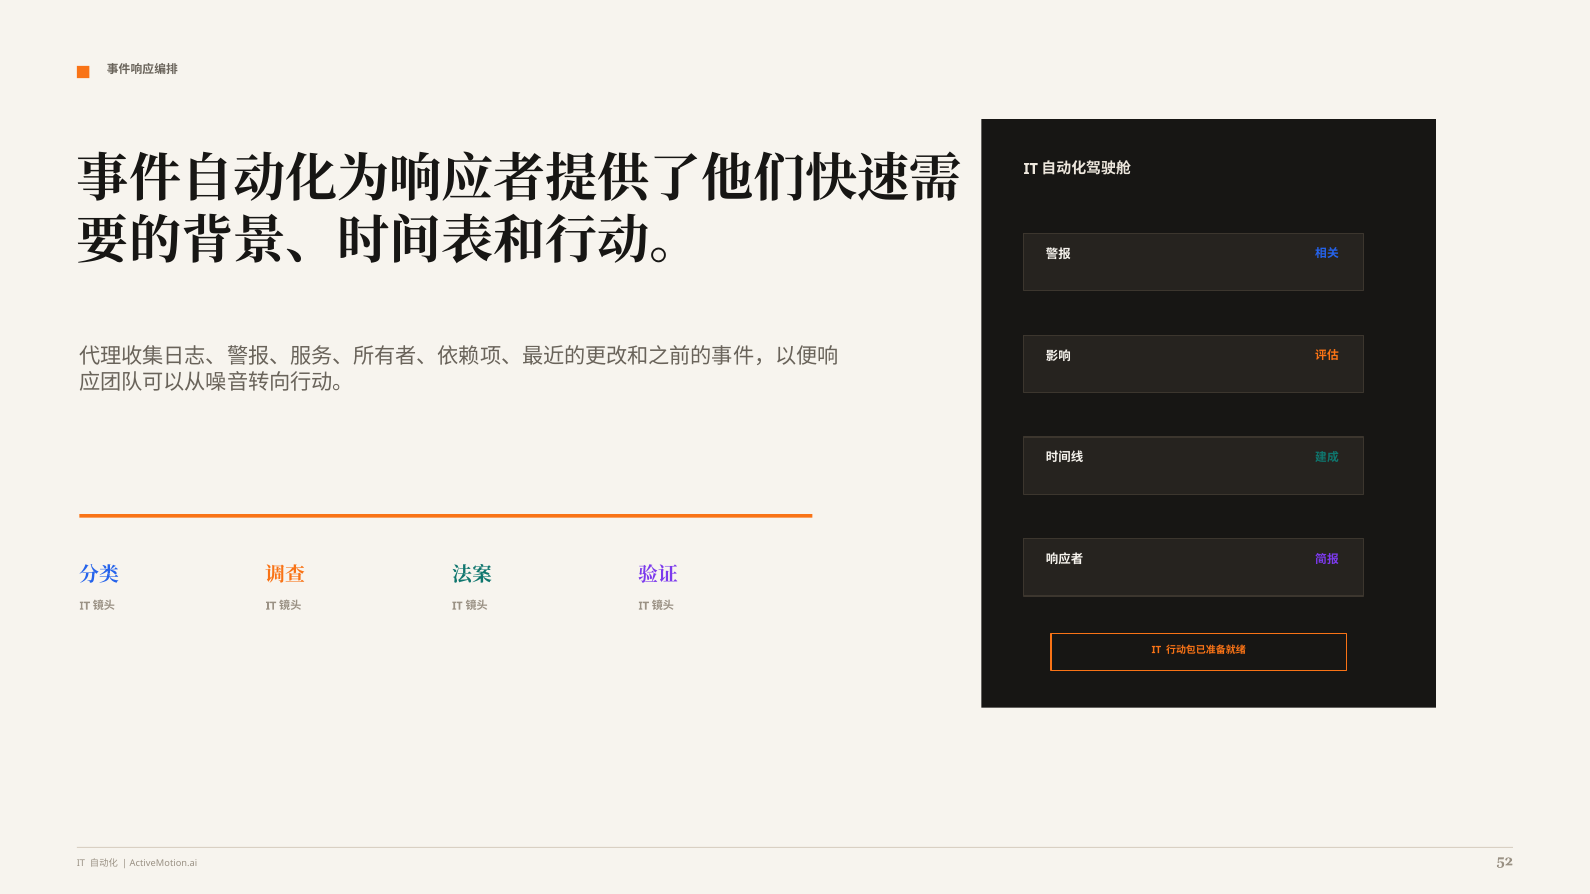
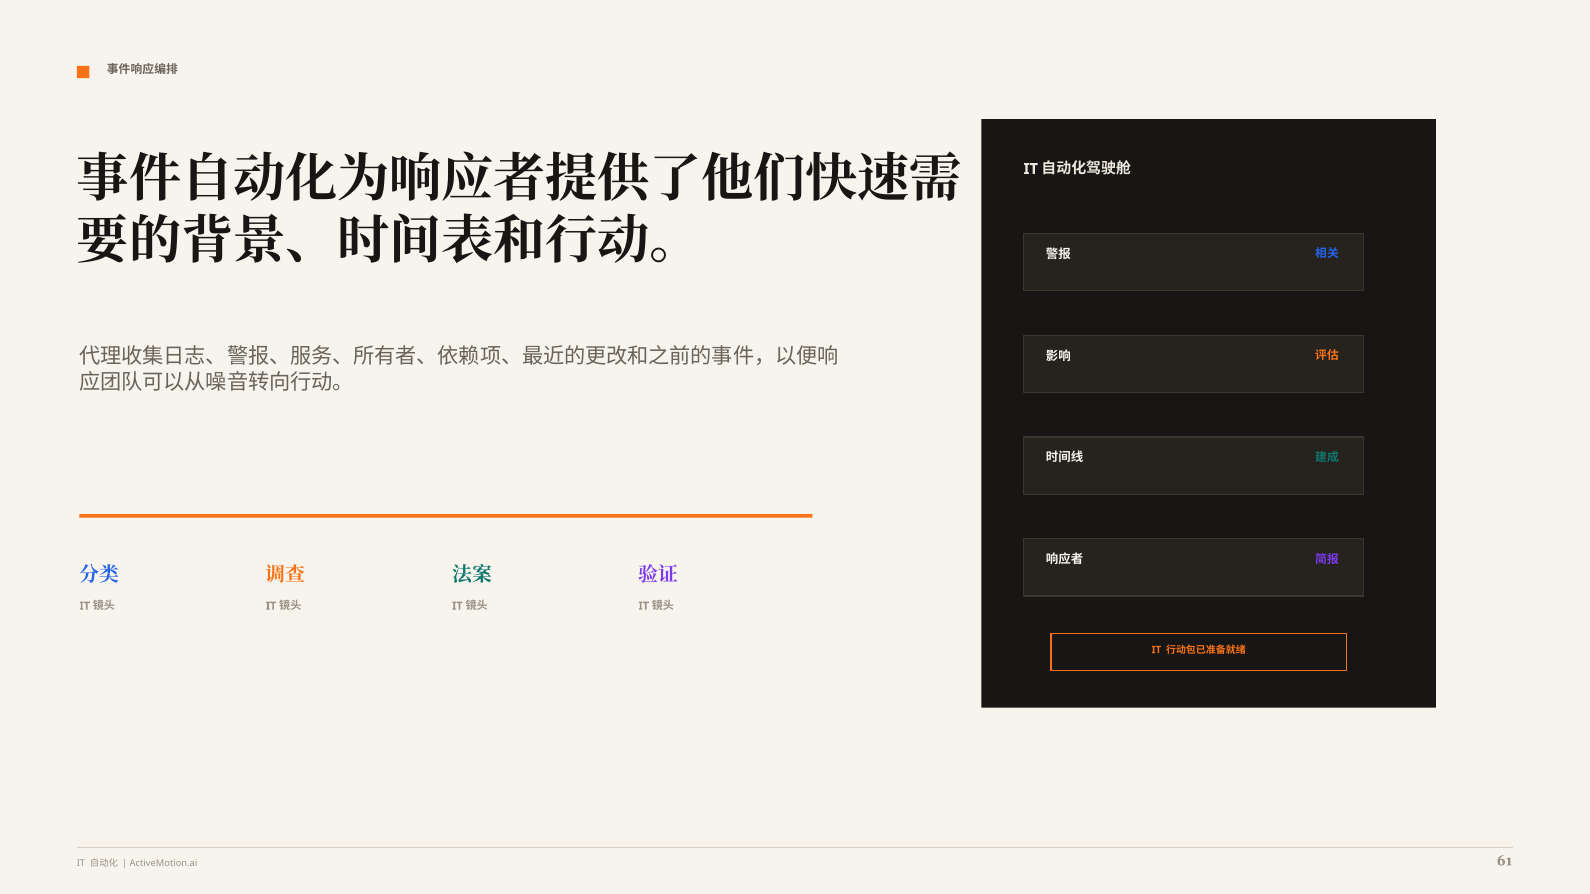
52: 52 -> 61 (1505, 861)
